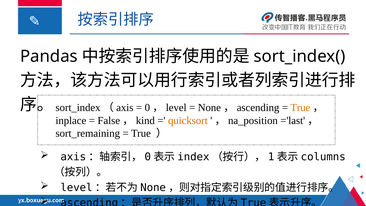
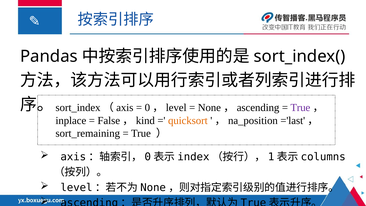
True colour: orange -> purple (300, 108)
